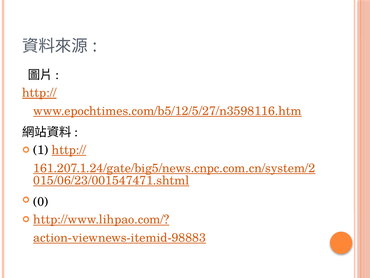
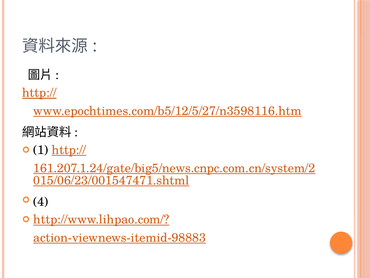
0: 0 -> 4 (41, 201)
